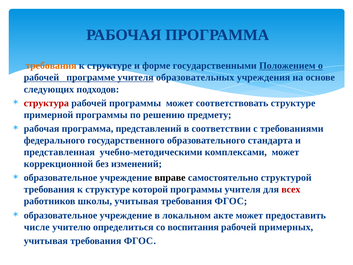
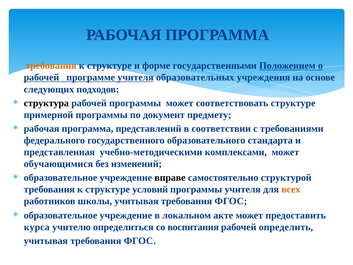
структура colour: red -> black (46, 103)
решению: решению -> документ (164, 115)
коррекционной: коррекционной -> обучающимися (58, 164)
которой: которой -> условий (150, 189)
всех colour: red -> orange (291, 189)
числе: числе -> курса (37, 227)
примерных: примерных -> определить (286, 227)
